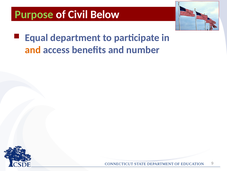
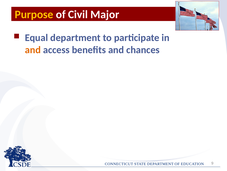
Purpose colour: light green -> yellow (34, 14)
Below: Below -> Major (105, 14)
number: number -> chances (143, 50)
